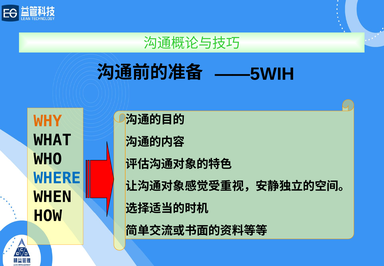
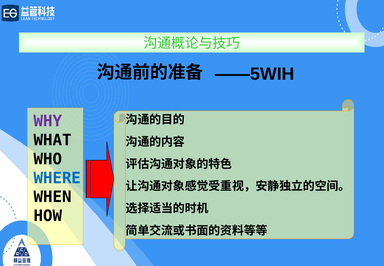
WHY colour: orange -> purple (48, 121)
